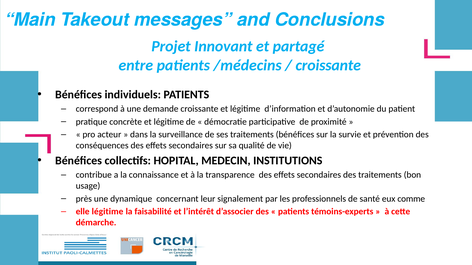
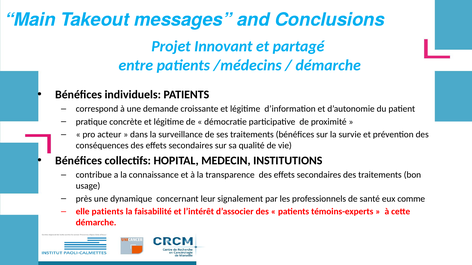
croissante: croissante -> démarche (328, 65)
elle légitime: légitime -> patients (108, 212)
